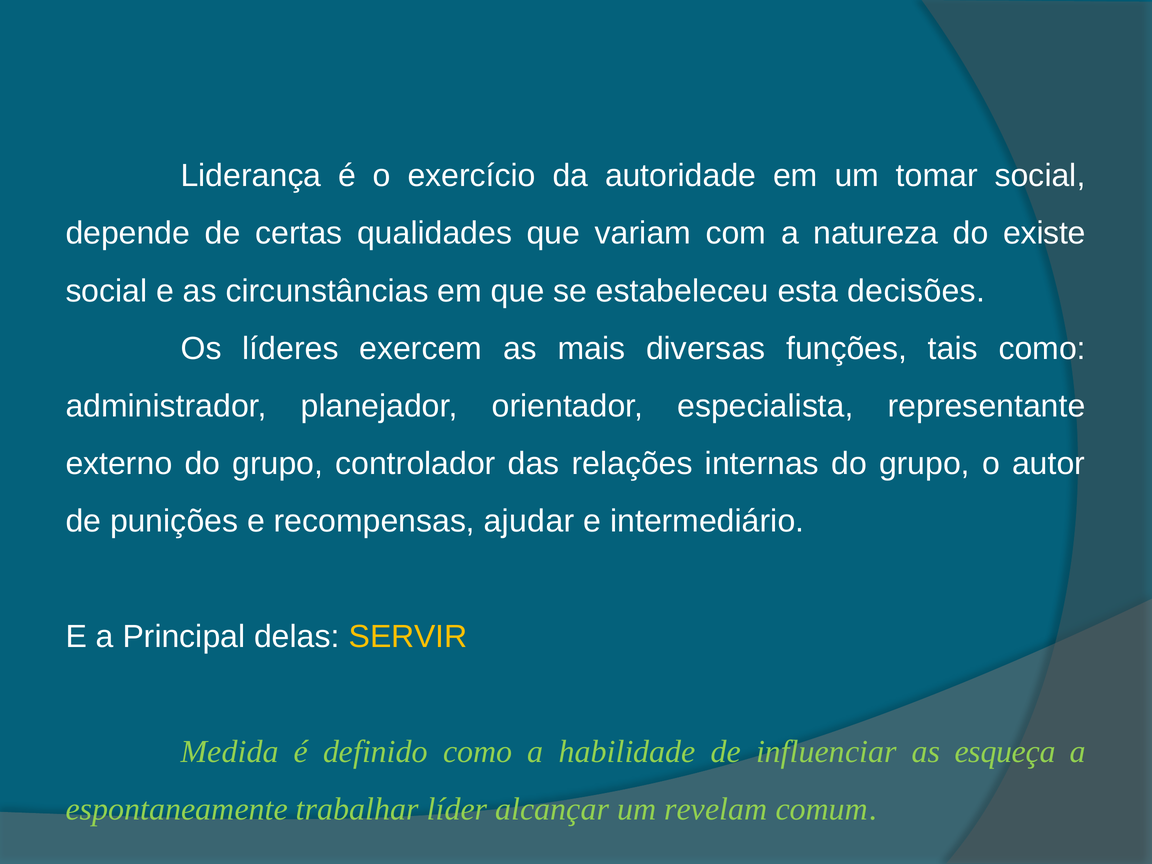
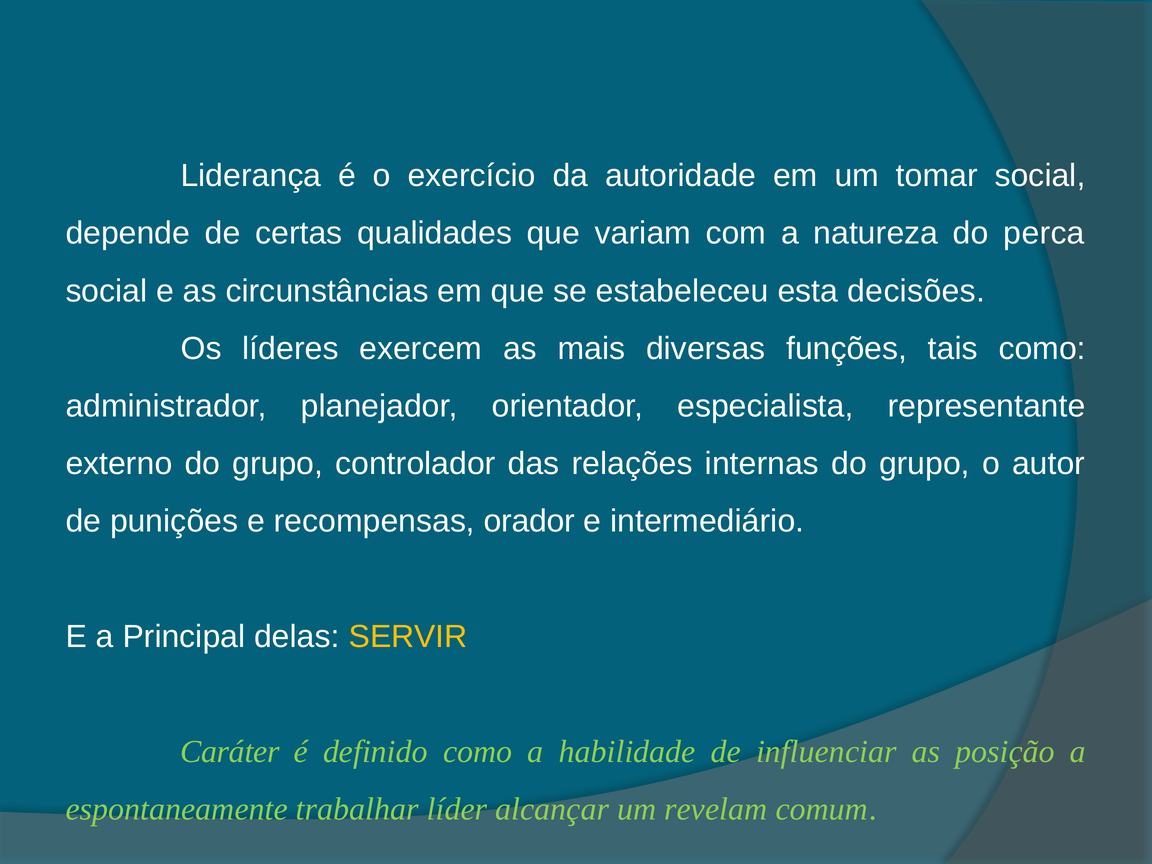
existe: existe -> perca (1044, 233)
ajudar: ajudar -> orador (529, 521)
Medida: Medida -> Caráter (230, 752)
esqueça: esqueça -> posição (1005, 752)
